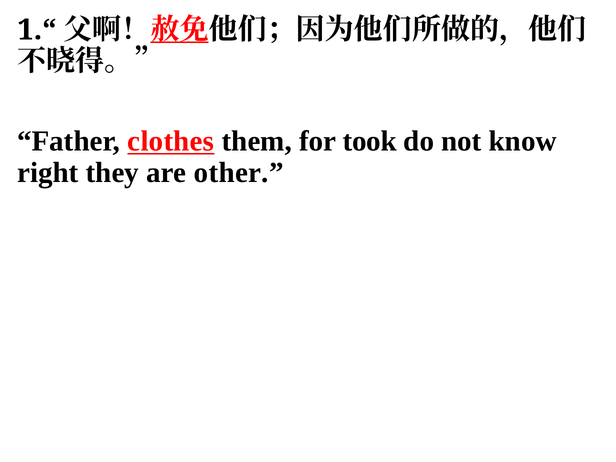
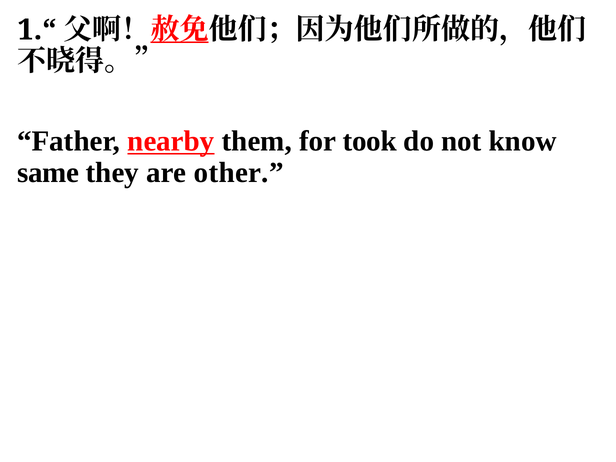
clothes: clothes -> nearby (171, 141)
right: right -> same (48, 172)
